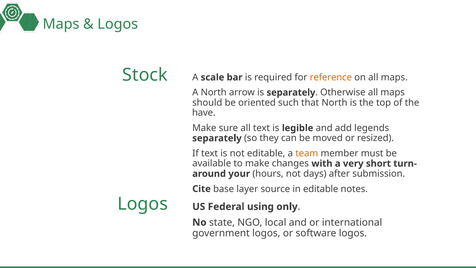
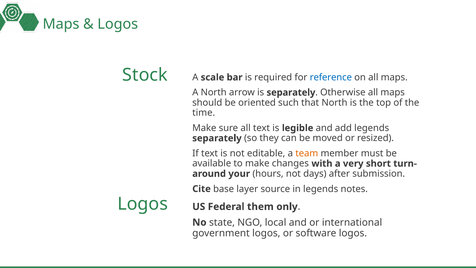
reference colour: orange -> blue (331, 77)
have: have -> time (204, 113)
in editable: editable -> legends (321, 189)
using: using -> them (260, 207)
